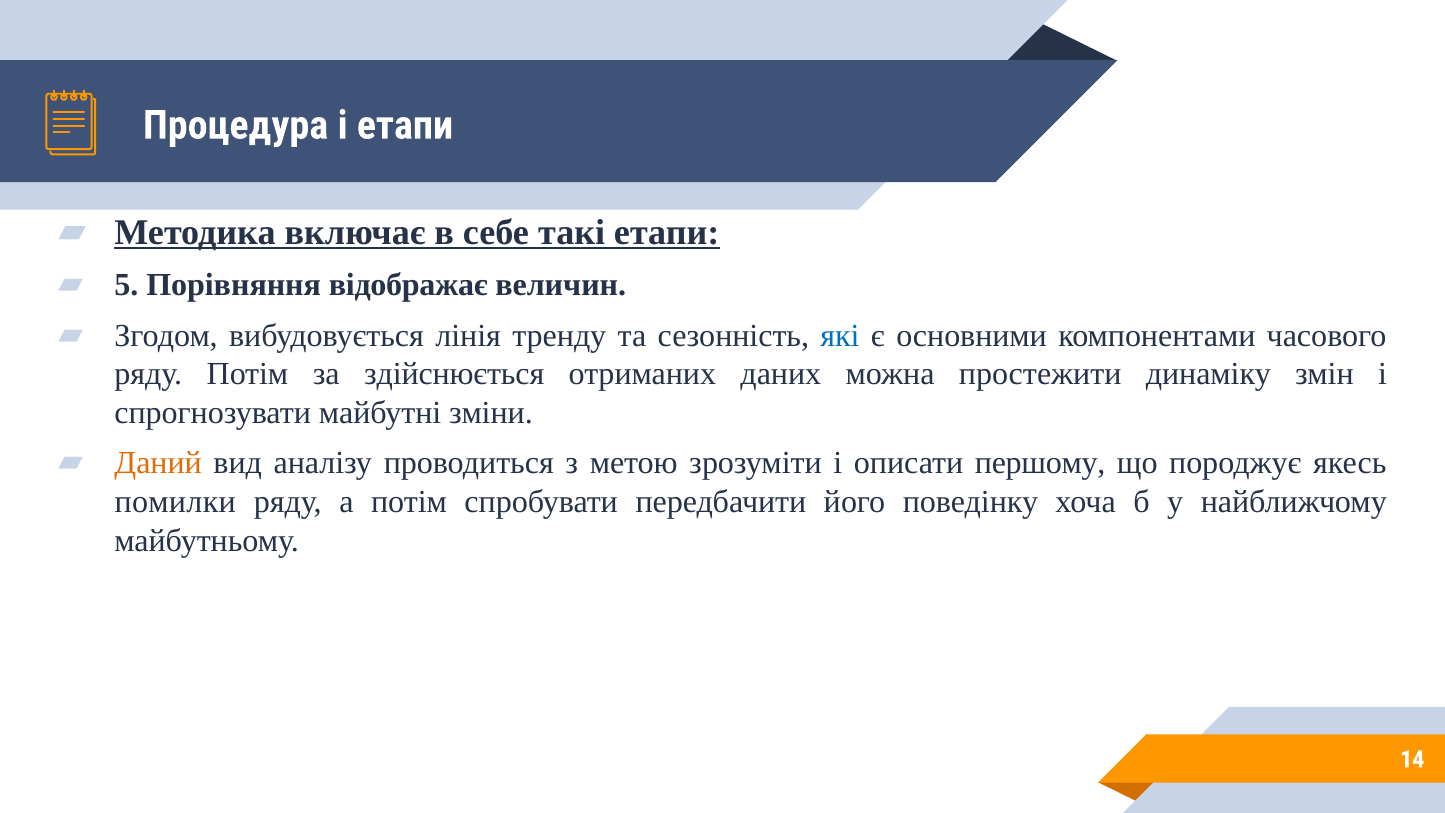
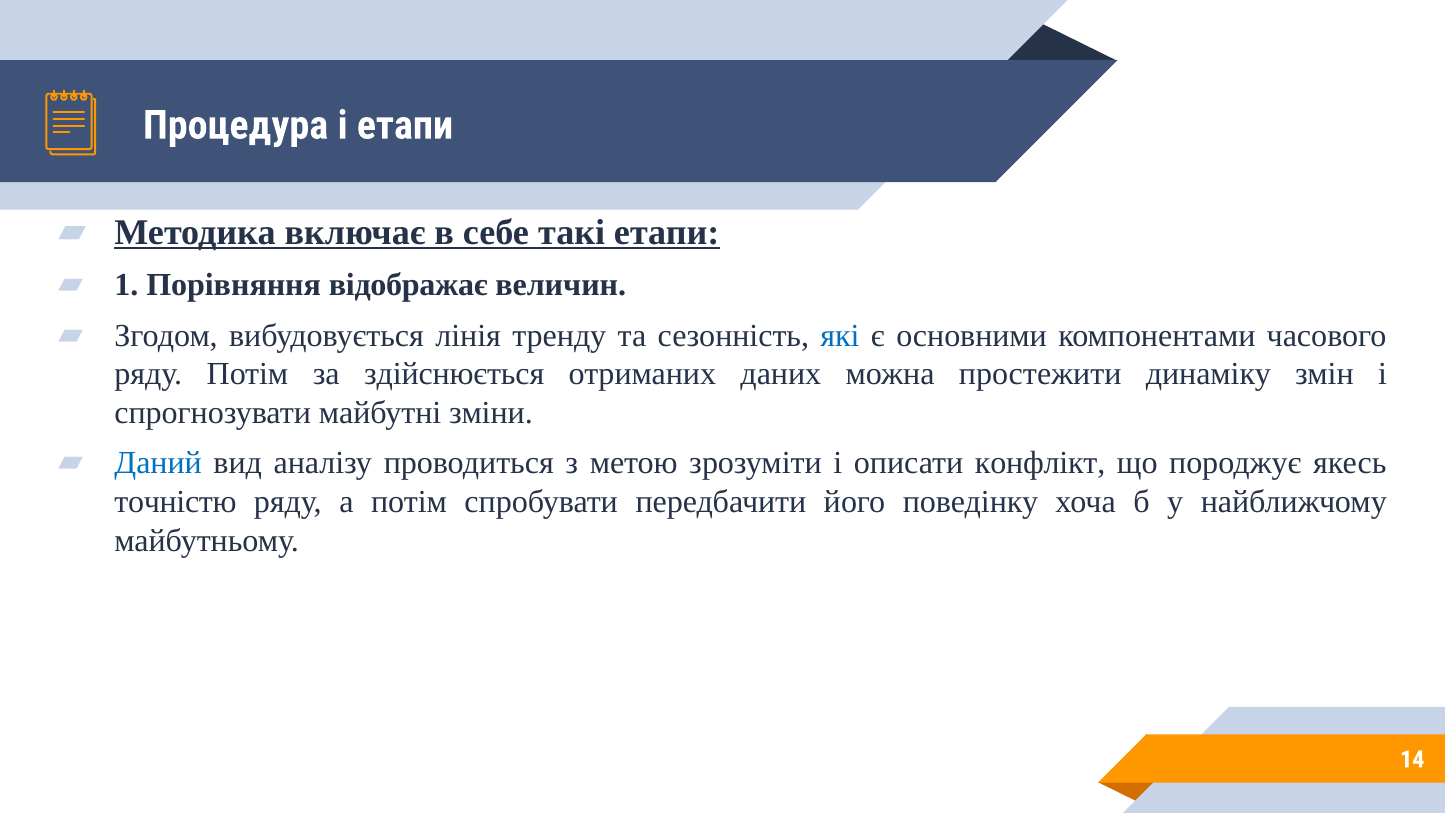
5: 5 -> 1 (126, 285)
Даний colour: orange -> blue (158, 463)
першому: першому -> конфлікт (1040, 463)
помилки: помилки -> точністю (176, 502)
